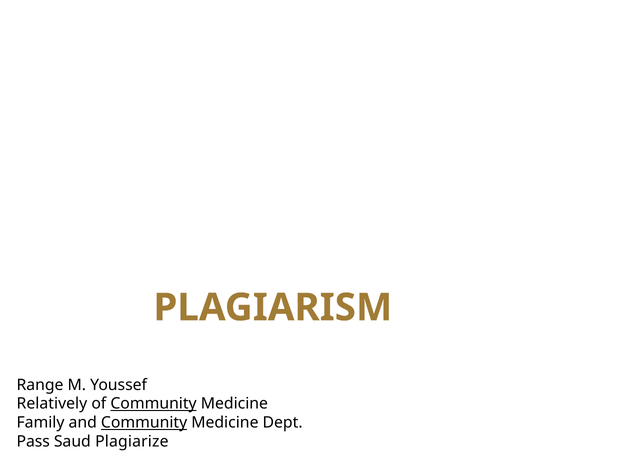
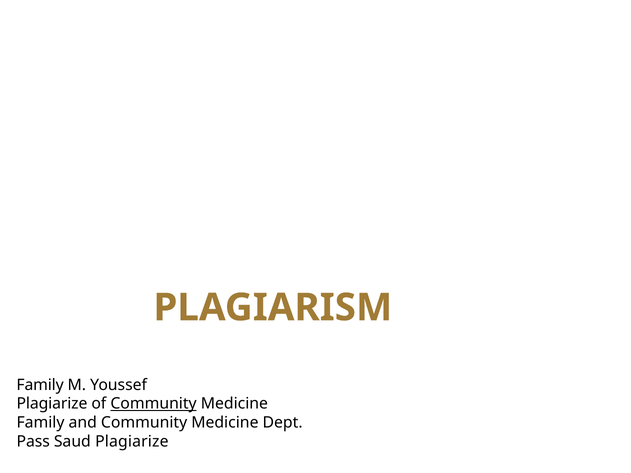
Range: Range -> Family (40, 385)
Relatively: Relatively -> Plagiarize (52, 404)
Community underline: present -> none (144, 423)
